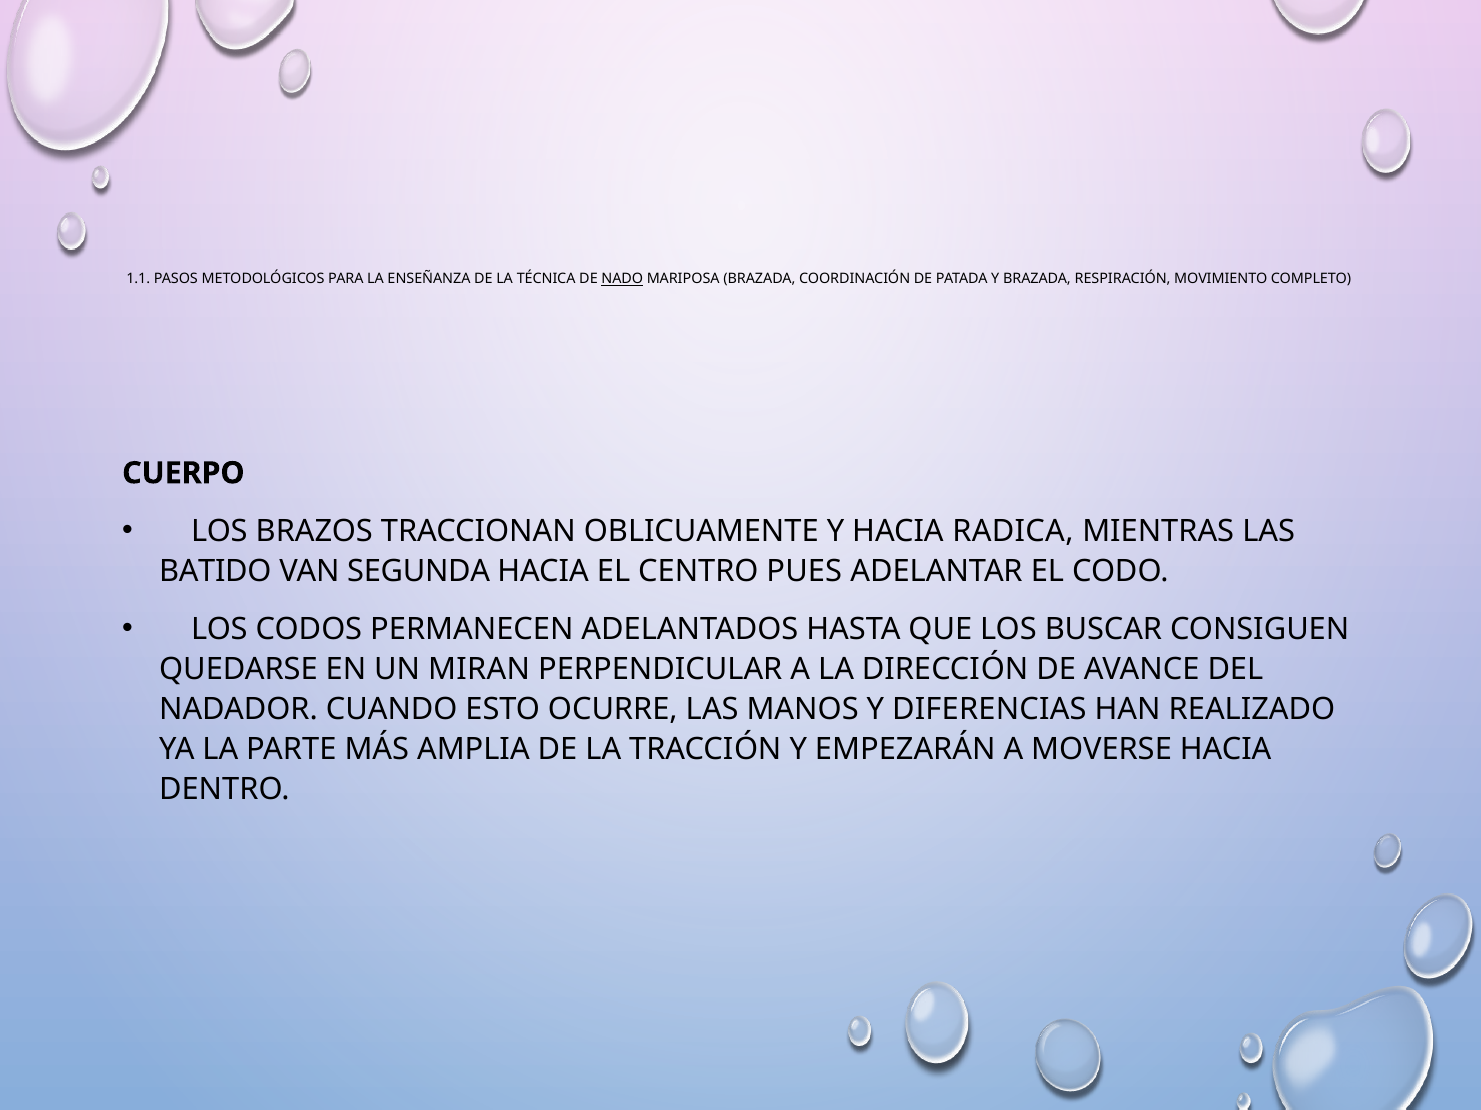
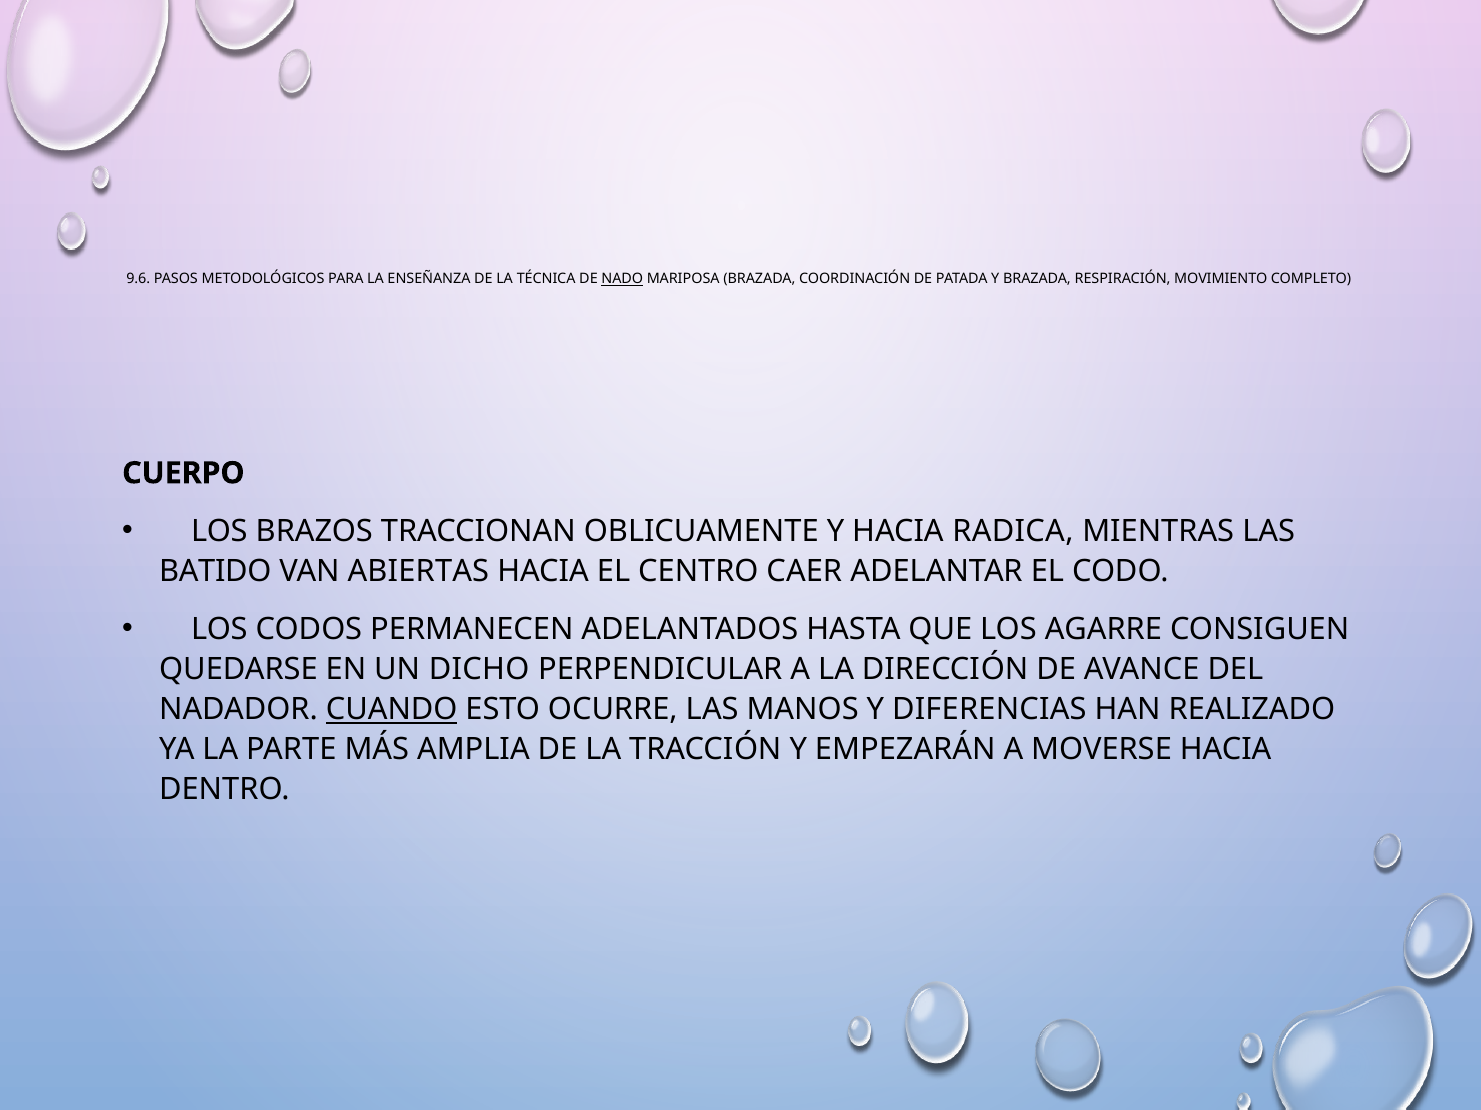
1.1: 1.1 -> 9.6 (138, 279)
SEGUNDA: SEGUNDA -> ABIERTAS (418, 572)
PUES: PUES -> CAER (804, 572)
BUSCAR: BUSCAR -> AGARRE (1103, 630)
MIRAN: MIRAN -> DICHO (479, 670)
CUANDO underline: none -> present (392, 710)
